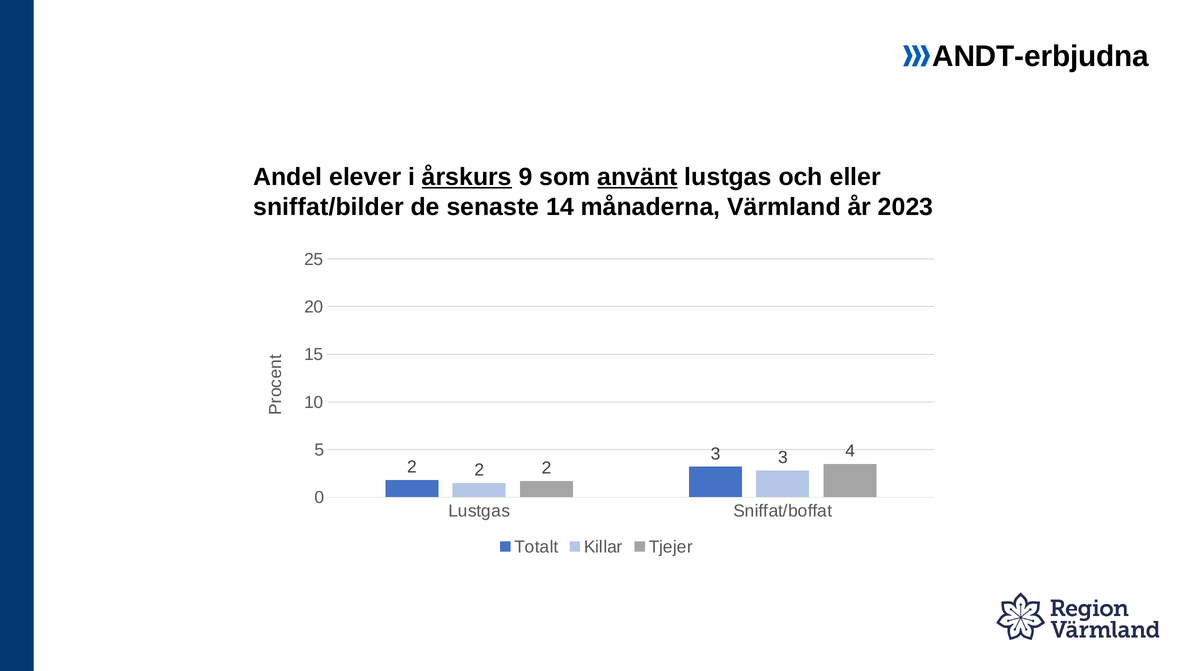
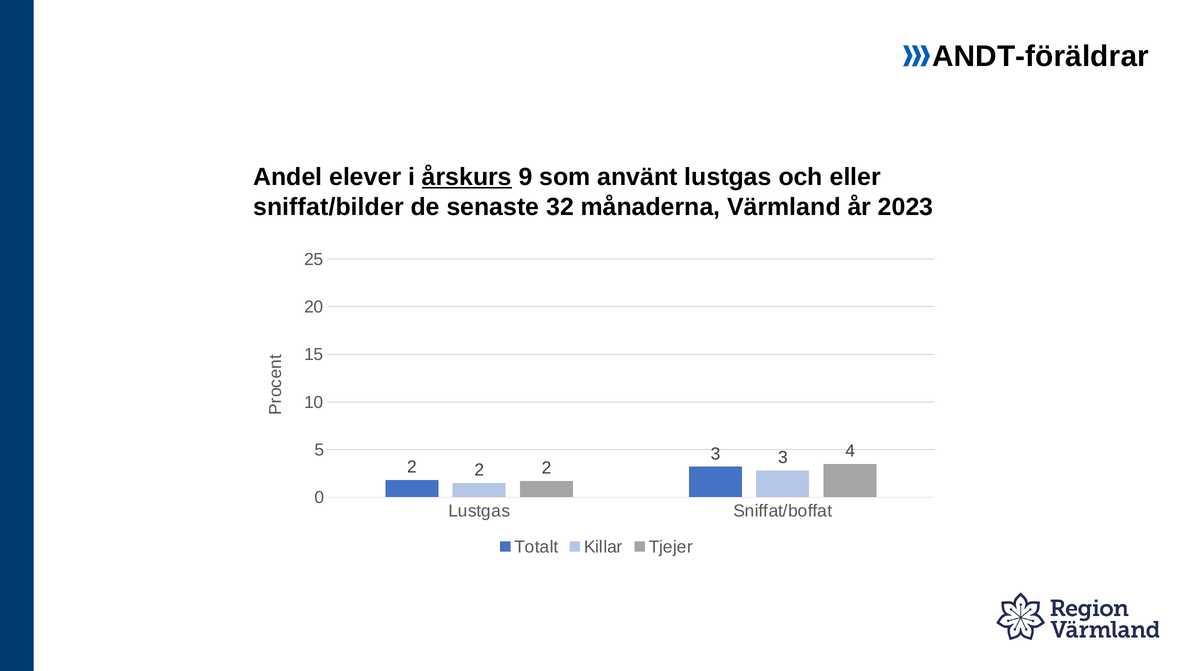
ANDT-erbjudna: ANDT-erbjudna -> ANDT-föräldrar (1040, 57)
använt underline: present -> none (638, 177)
14: 14 -> 32 (560, 207)
